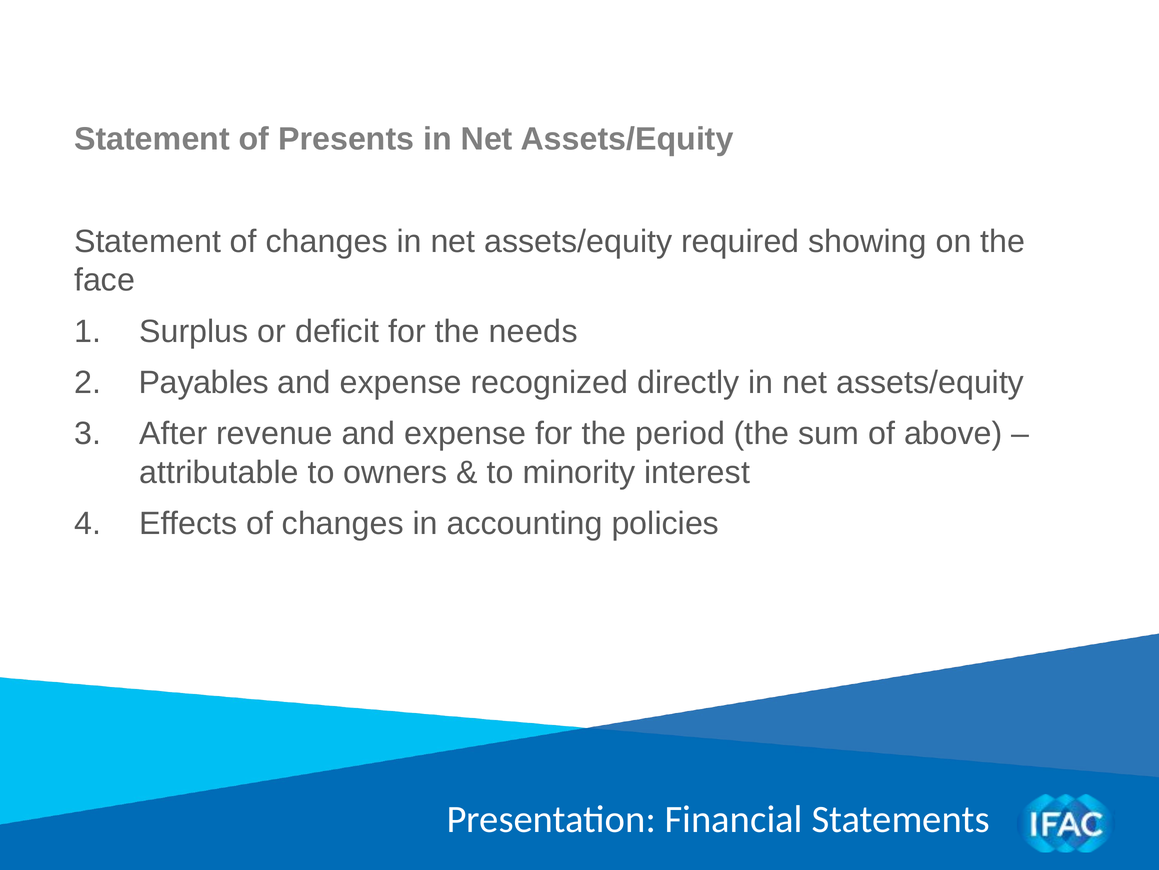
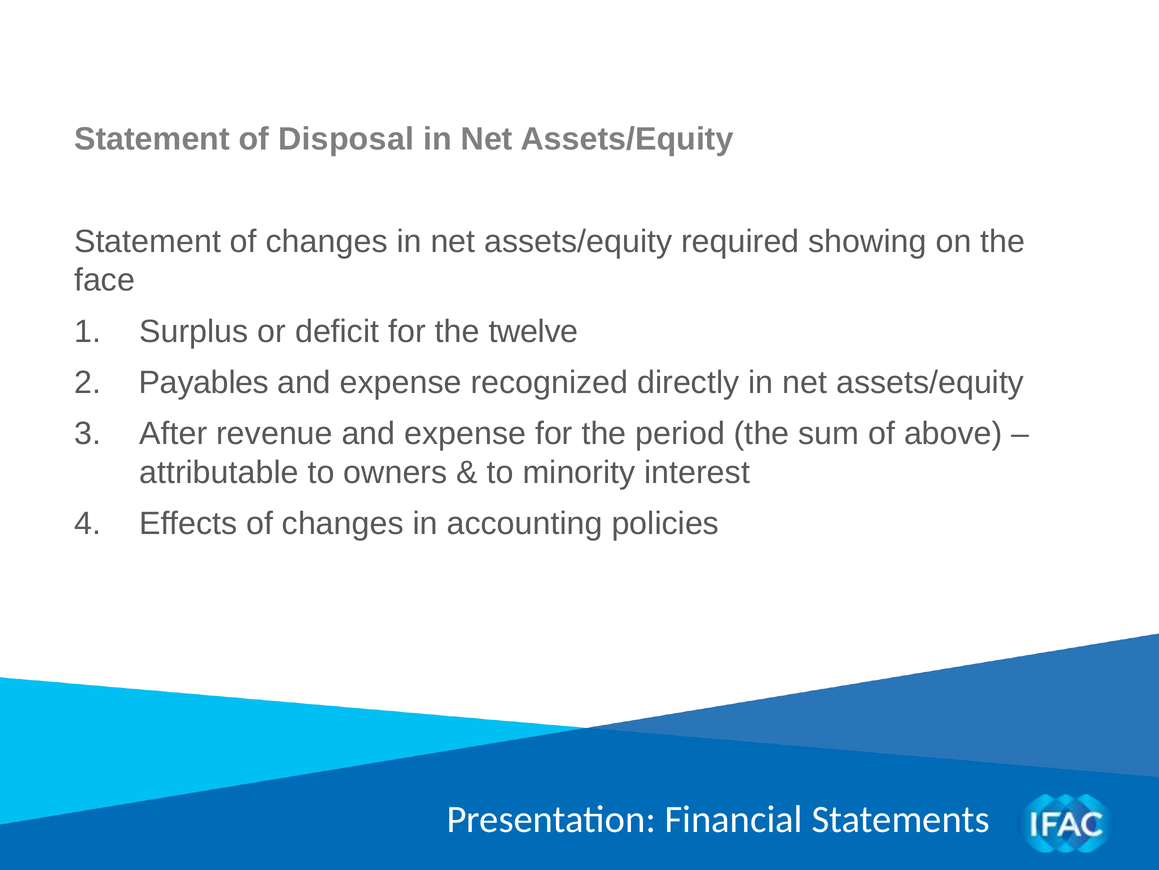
Presents: Presents -> Disposal (346, 139)
needs: needs -> twelve (533, 331)
